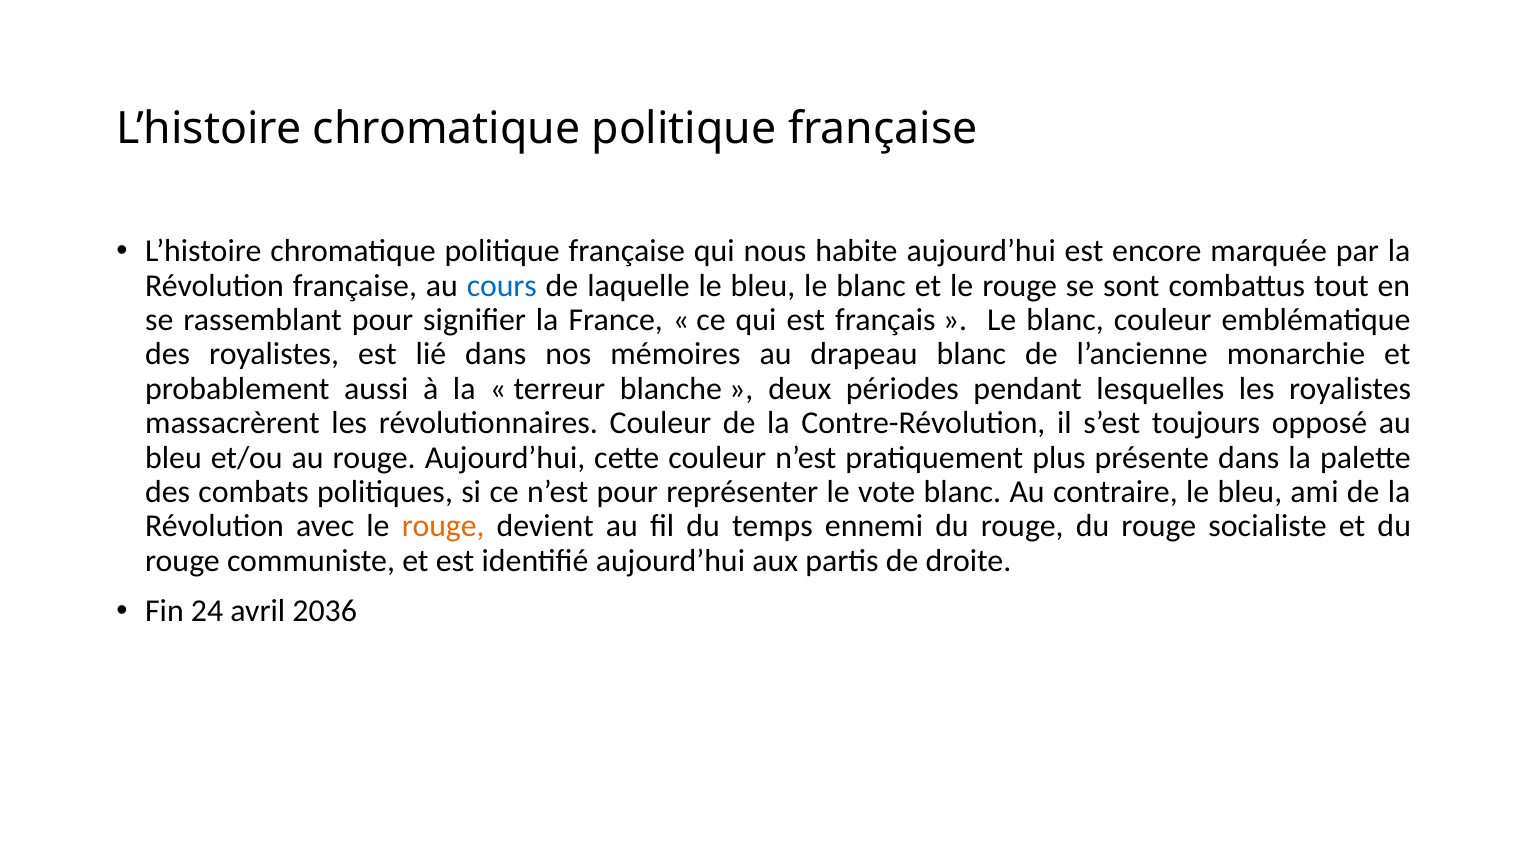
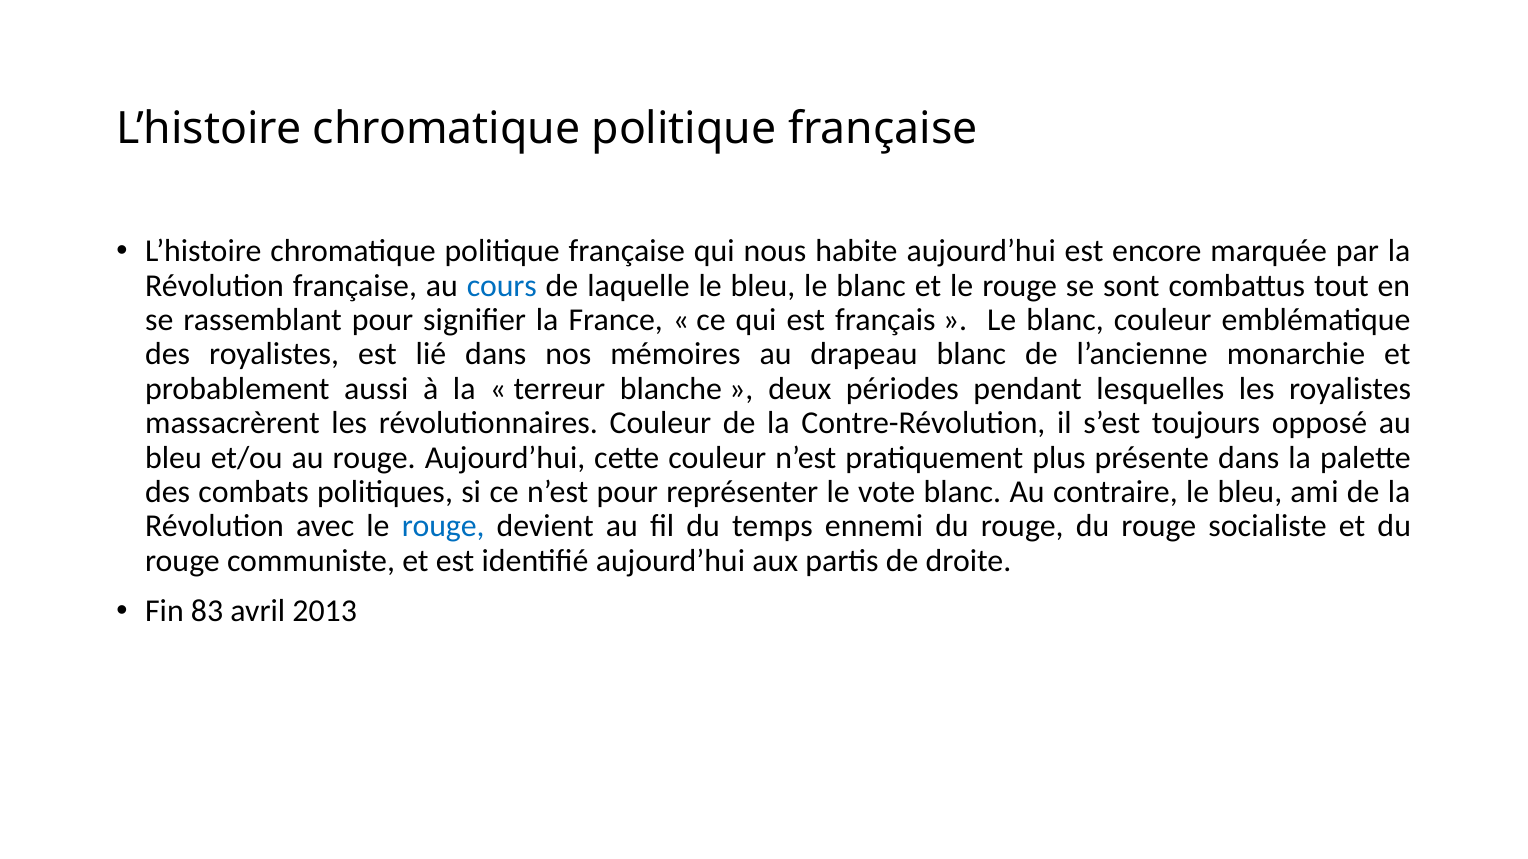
rouge colour: orange -> blue (443, 527)
24: 24 -> 83 (207, 611)
2036: 2036 -> 2013 (325, 611)
